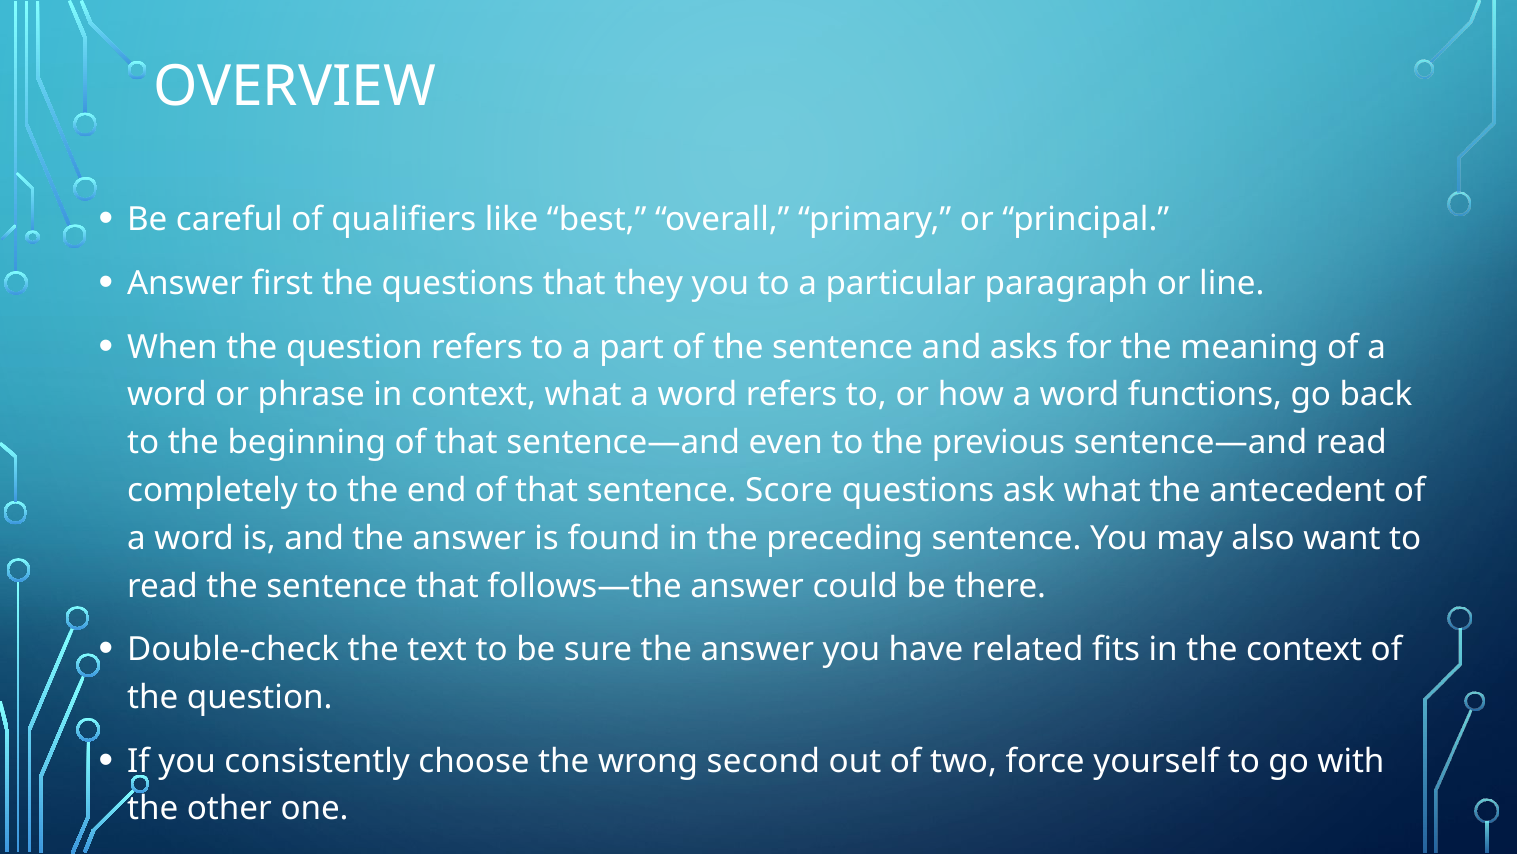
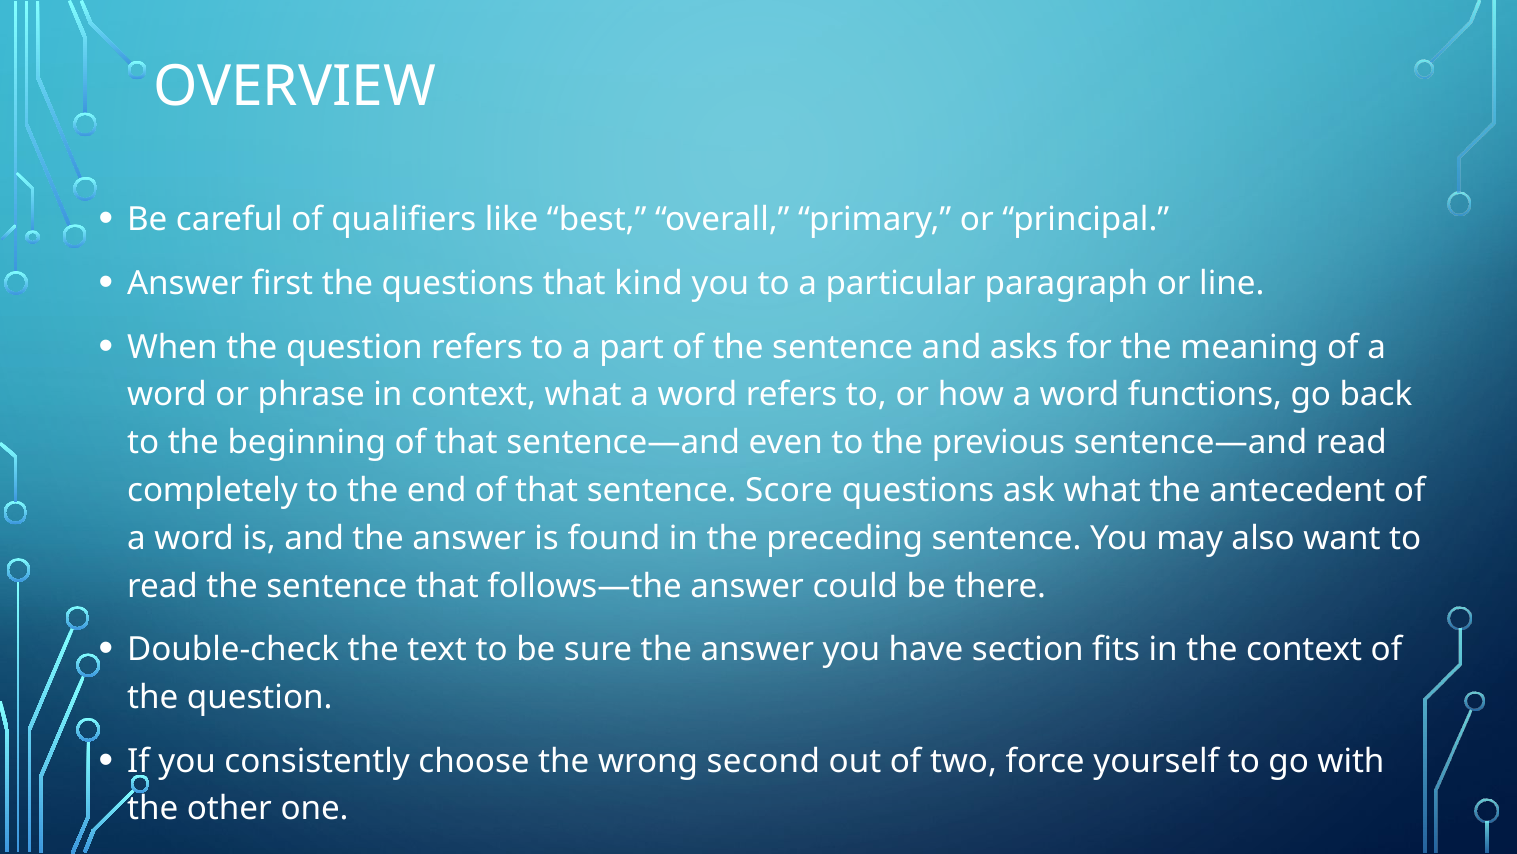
they: they -> kind (649, 283)
related: related -> section (1028, 649)
